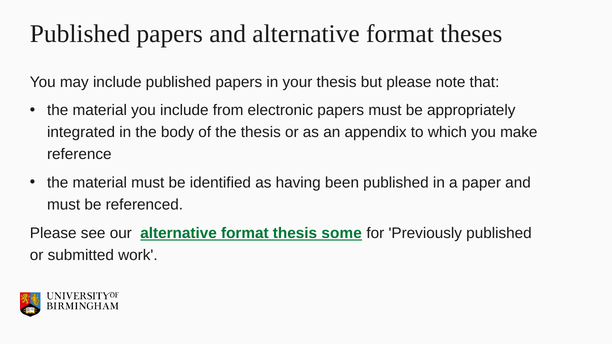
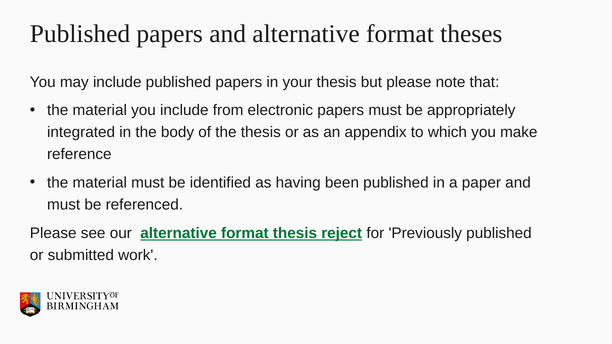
some: some -> reject (342, 233)
